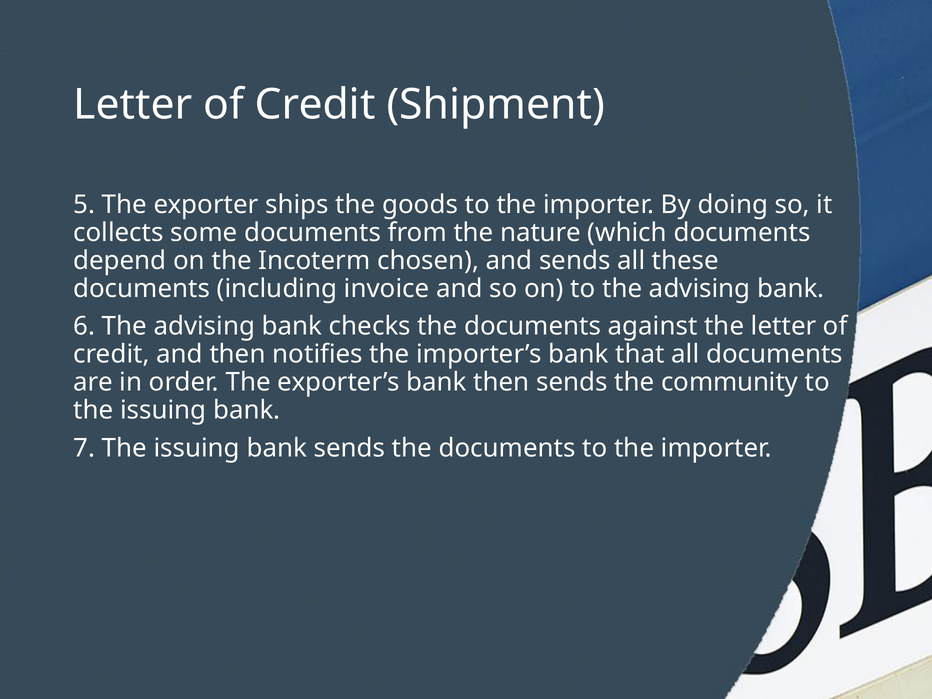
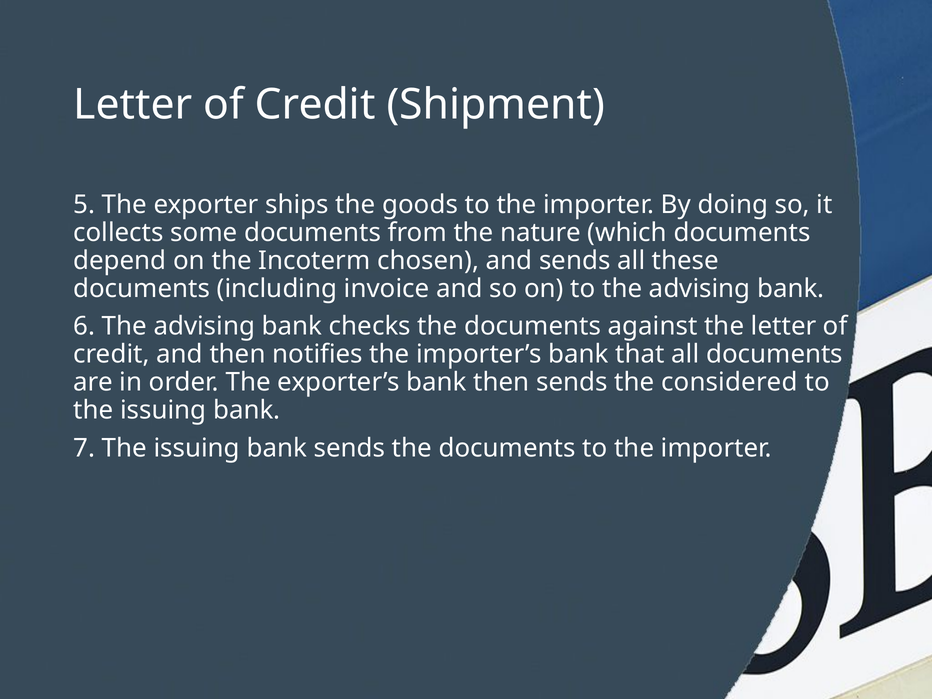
community: community -> considered (729, 382)
